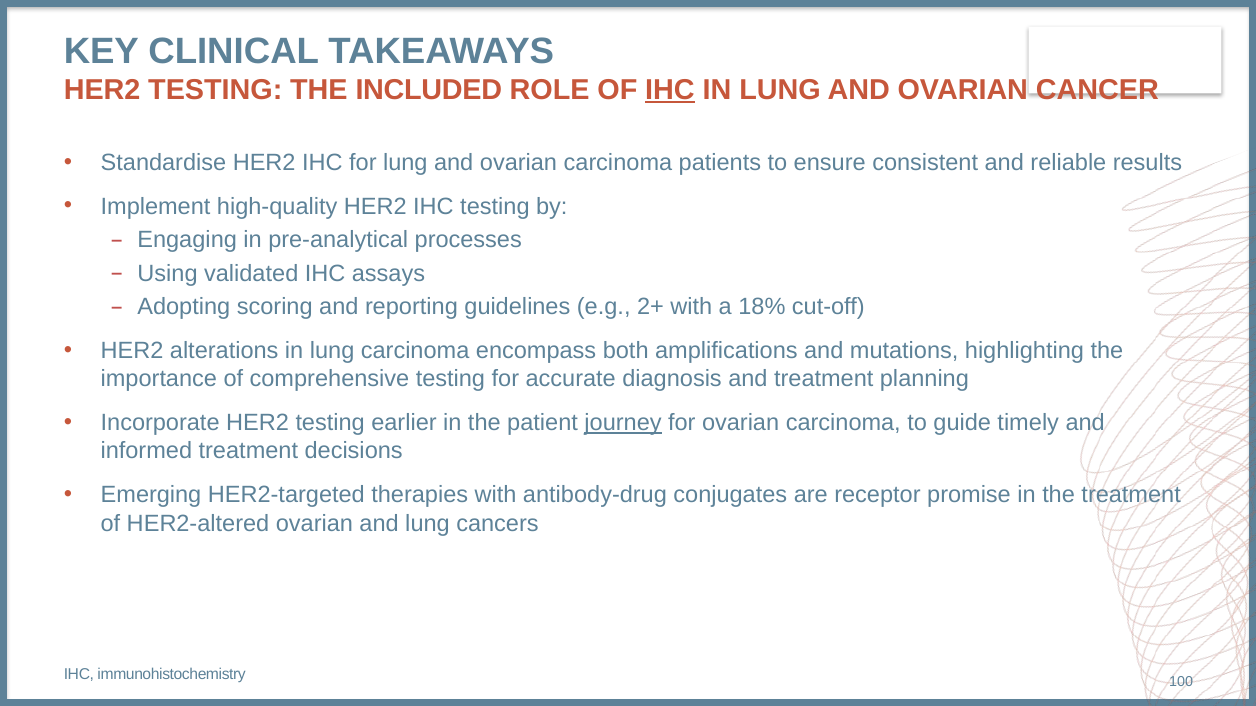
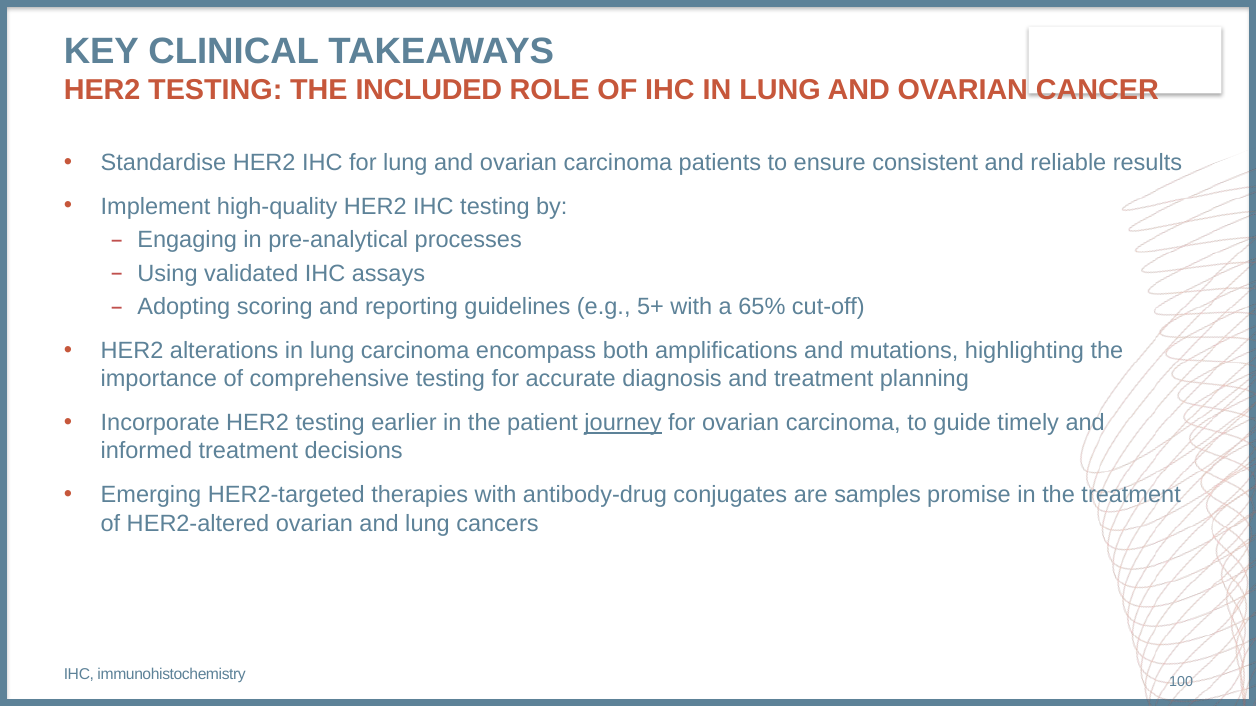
IHC underline: present -> none (670, 90)
2+: 2+ -> 5+ (650, 307)
18%: 18% -> 65% (762, 307)
receptor: receptor -> samples (878, 495)
